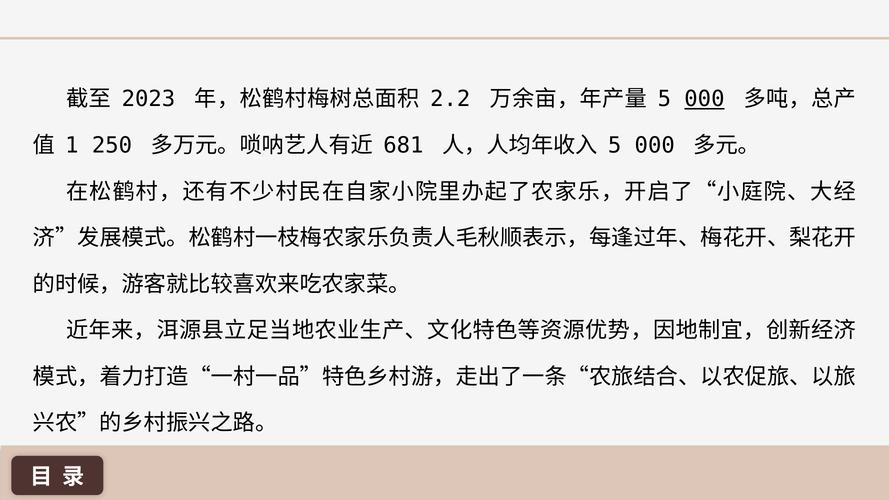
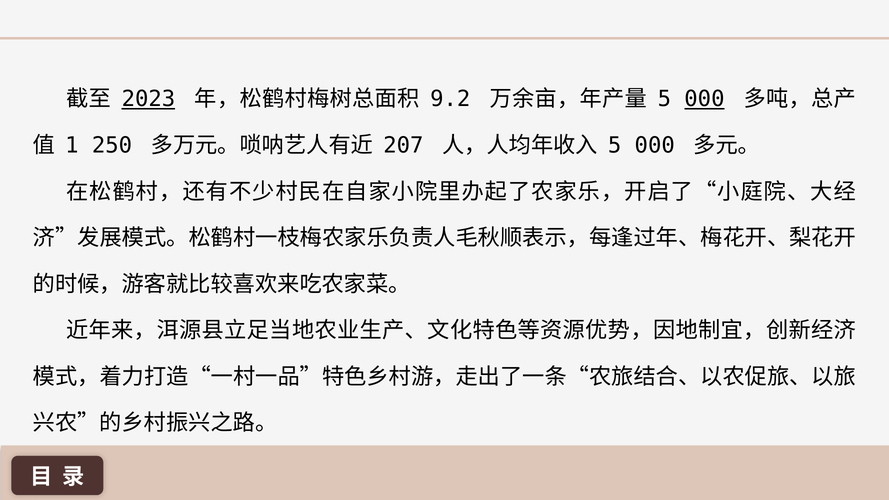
2023 underline: none -> present (148, 99)
2.2: 2.2 -> 9.2 (450, 99)
681: 681 -> 207 (403, 145)
